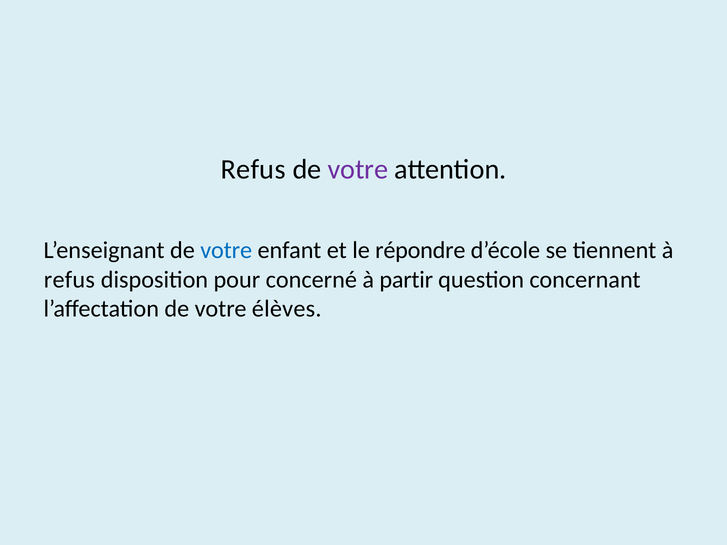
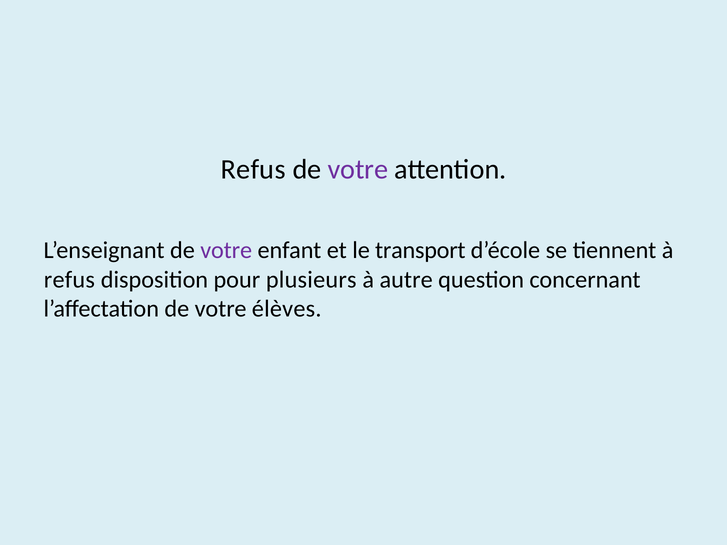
votre colour: blue -> purple (226, 251)
répondre: répondre -> transport (420, 251)
concerné: concerné -> plusieurs (311, 280)
partir: partir -> autre (406, 280)
